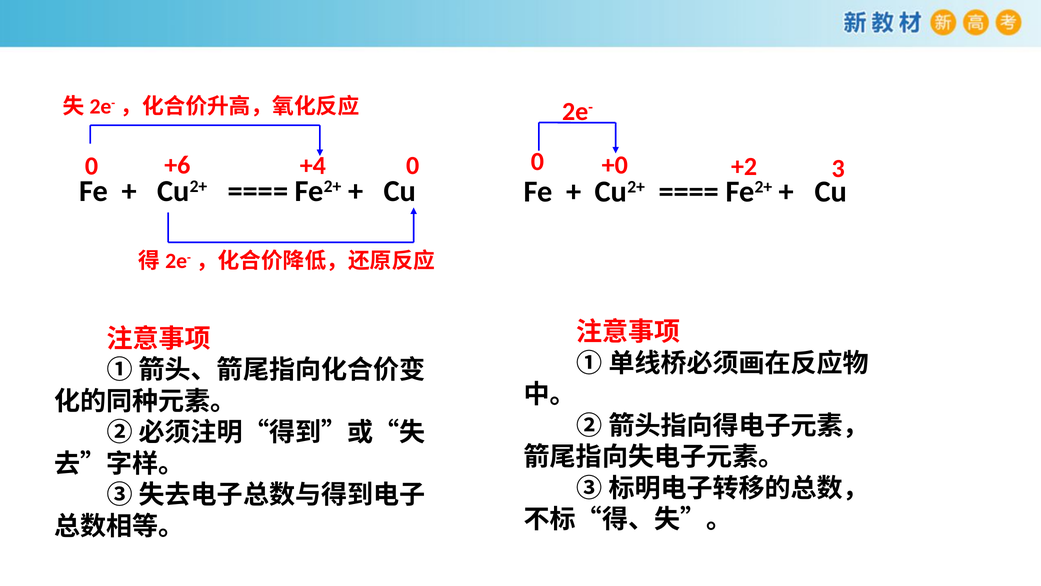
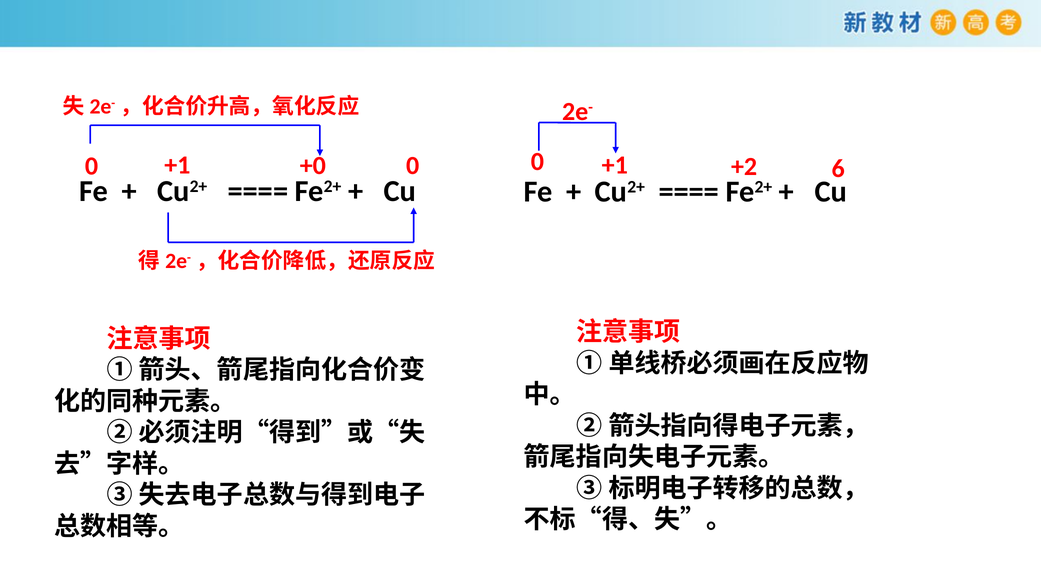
3: 3 -> 6 (838, 169)
+0: +0 -> +1 (615, 165)
+6: +6 -> +1 (177, 165)
+4: +4 -> +0 (313, 165)
